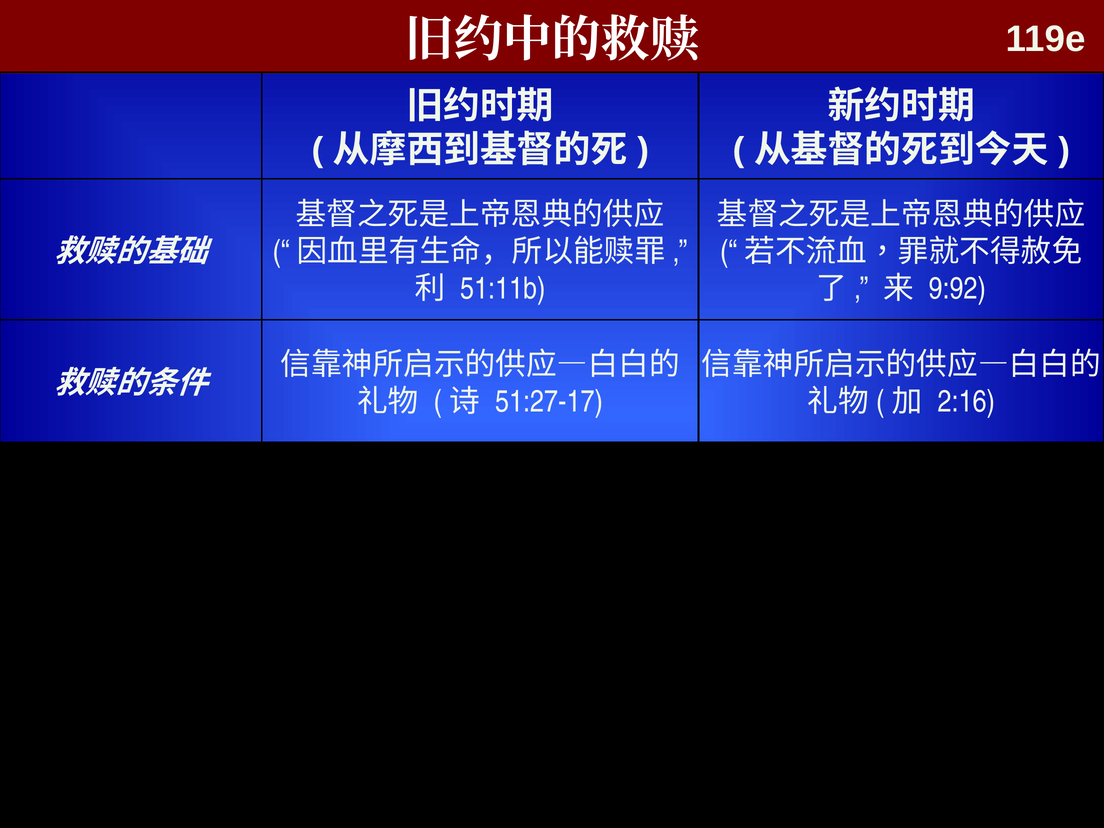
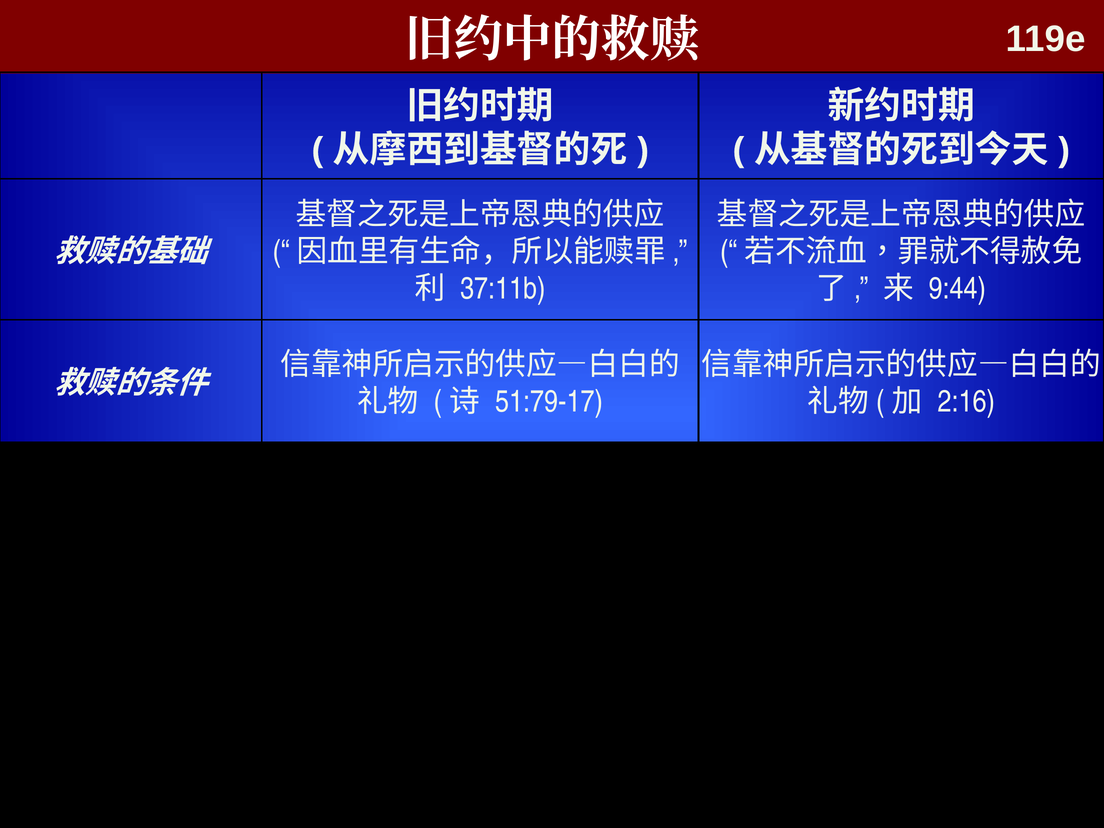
9:92: 9:92 -> 9:44 (958, 288)
51:11b: 51:11b -> 37:11b (503, 288)
51:27-17: 51:27-17 -> 51:79-17 (549, 402)
